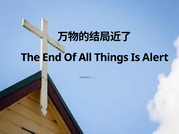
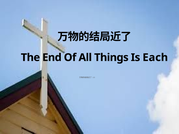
Alert: Alert -> Each (155, 58)
